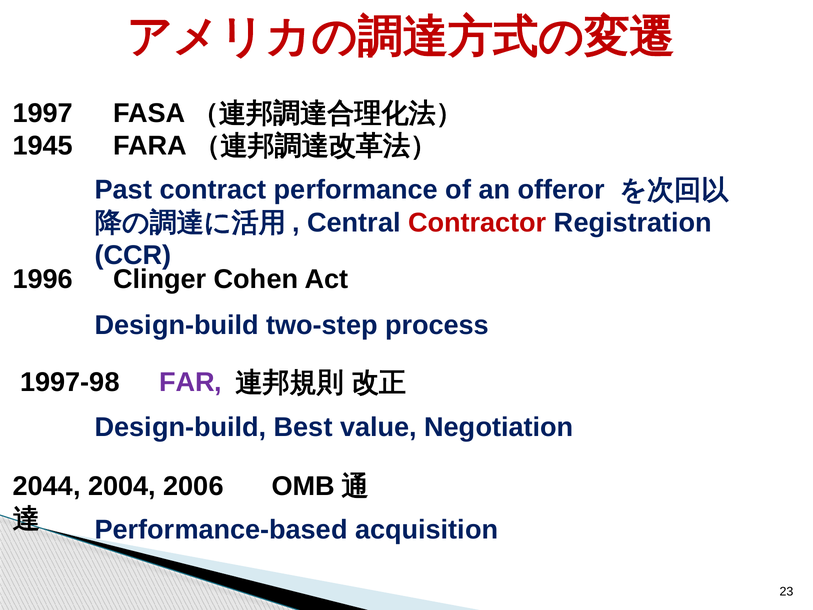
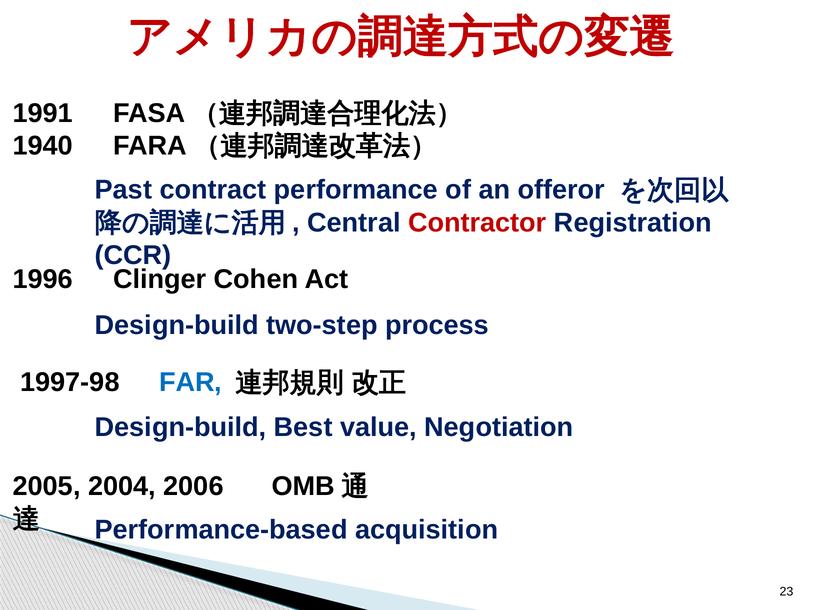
1997: 1997 -> 1991 (43, 113)
1945: 1945 -> 1940 (43, 146)
FAR colour: purple -> blue (191, 382)
2044: 2044 -> 2005 (47, 486)
